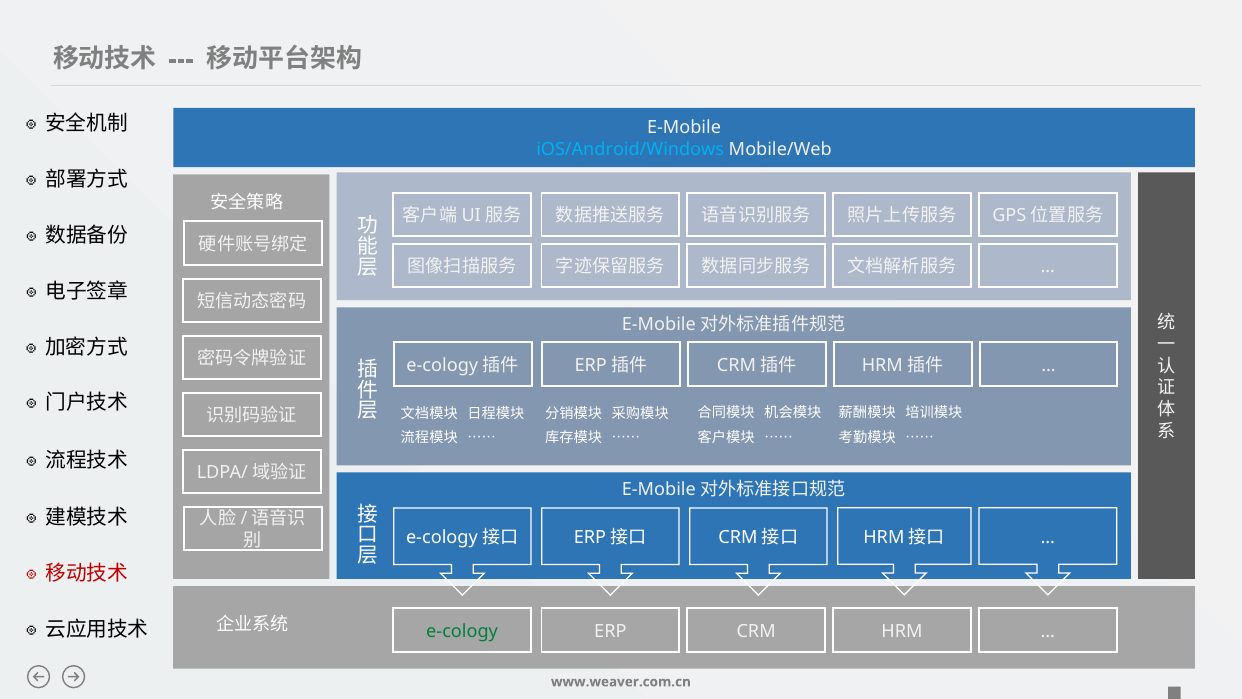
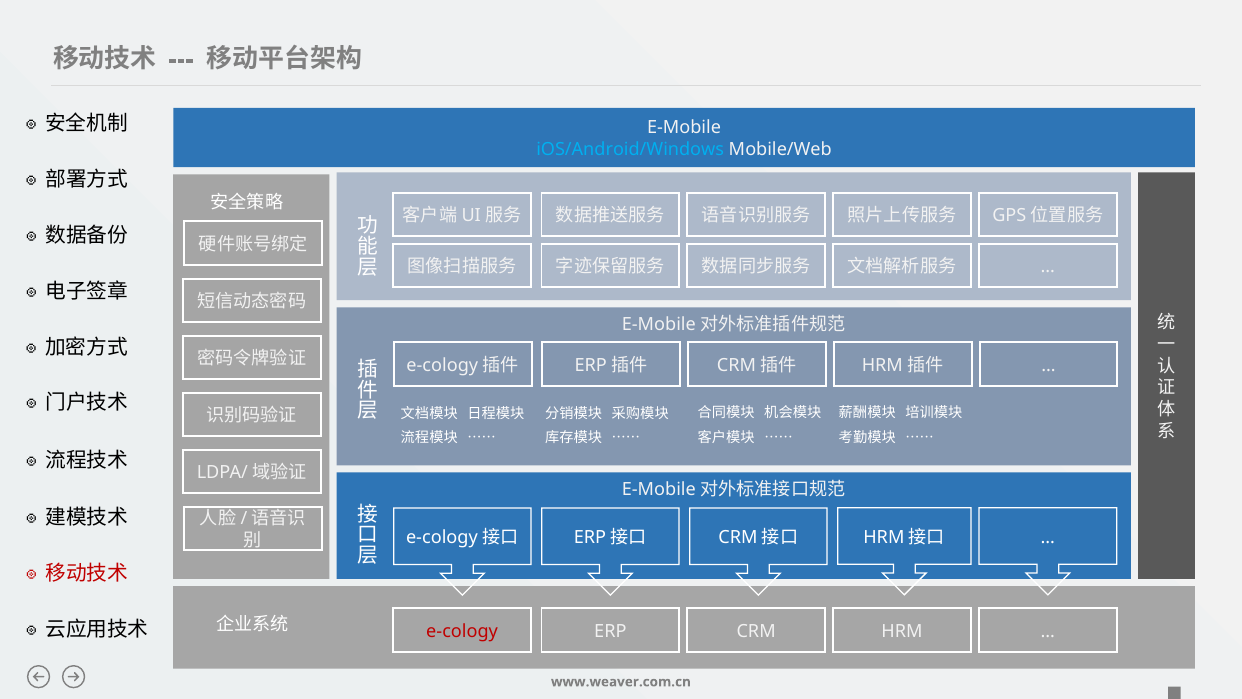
e-cology colour: green -> red (462, 631)
